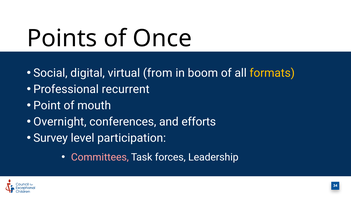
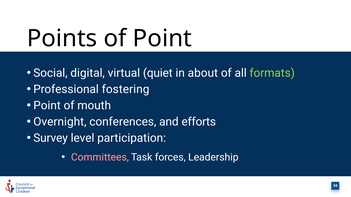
of Once: Once -> Point (162, 39)
from: from -> quiet (158, 73)
boom: boom -> about (203, 73)
formats colour: yellow -> light green (272, 73)
recurrent: recurrent -> fostering (126, 89)
